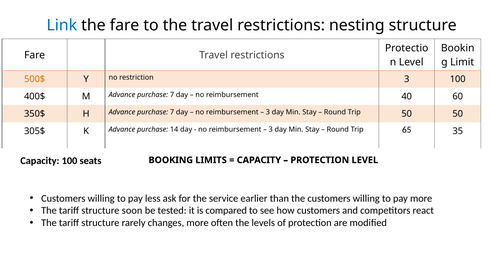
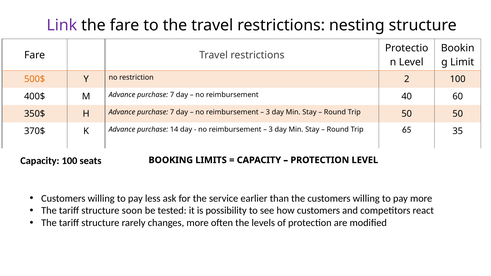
Link colour: blue -> purple (62, 25)
restriction 3: 3 -> 2 (407, 79)
305$: 305$ -> 370$ (35, 131)
compared: compared -> possibility (226, 211)
